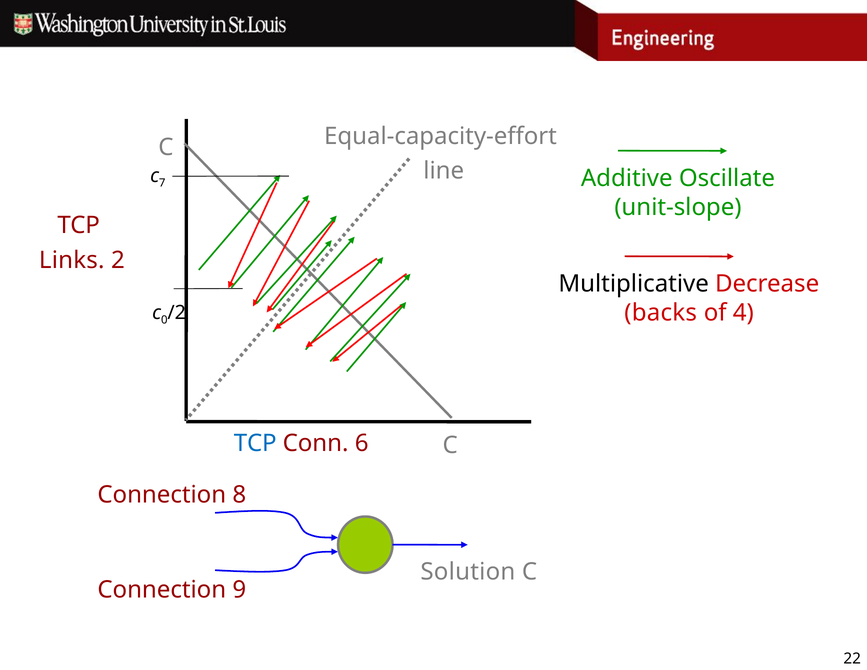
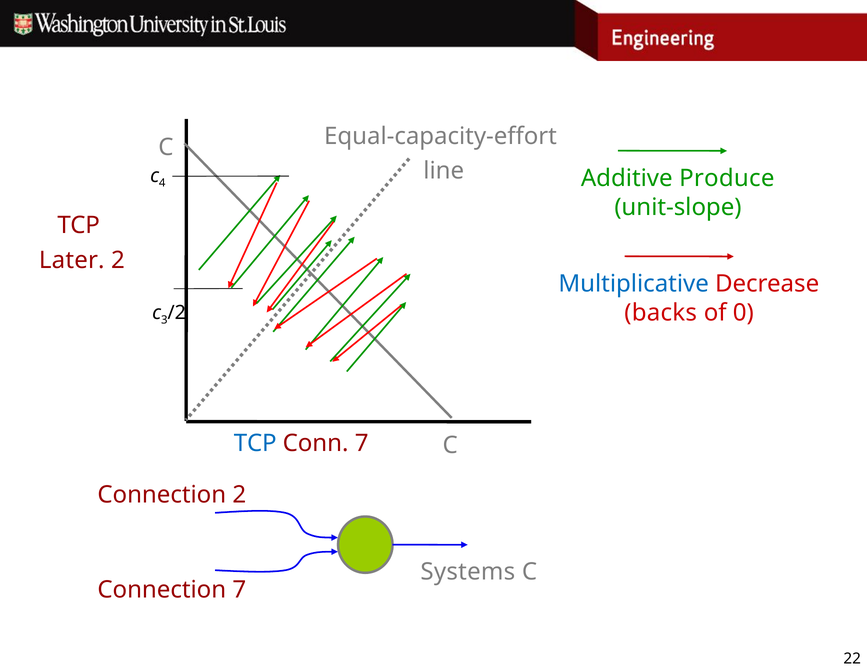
7: 7 -> 4 (162, 183)
Oscillate: Oscillate -> Produce (727, 178)
Links: Links -> Later (72, 260)
Multiplicative colour: black -> blue (634, 284)
4: 4 -> 0 (743, 313)
0: 0 -> 3 (164, 320)
Conn 6: 6 -> 7 (362, 443)
Connection 8: 8 -> 2 (239, 495)
Solution: Solution -> Systems (468, 572)
Connection 9: 9 -> 7 (239, 590)
